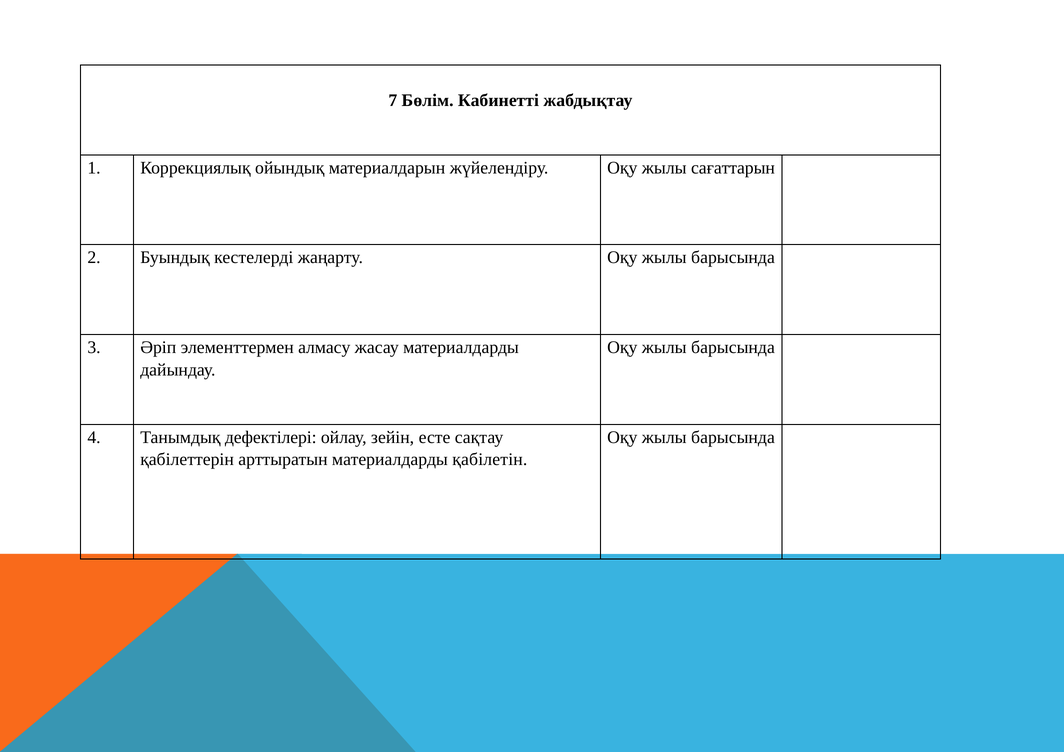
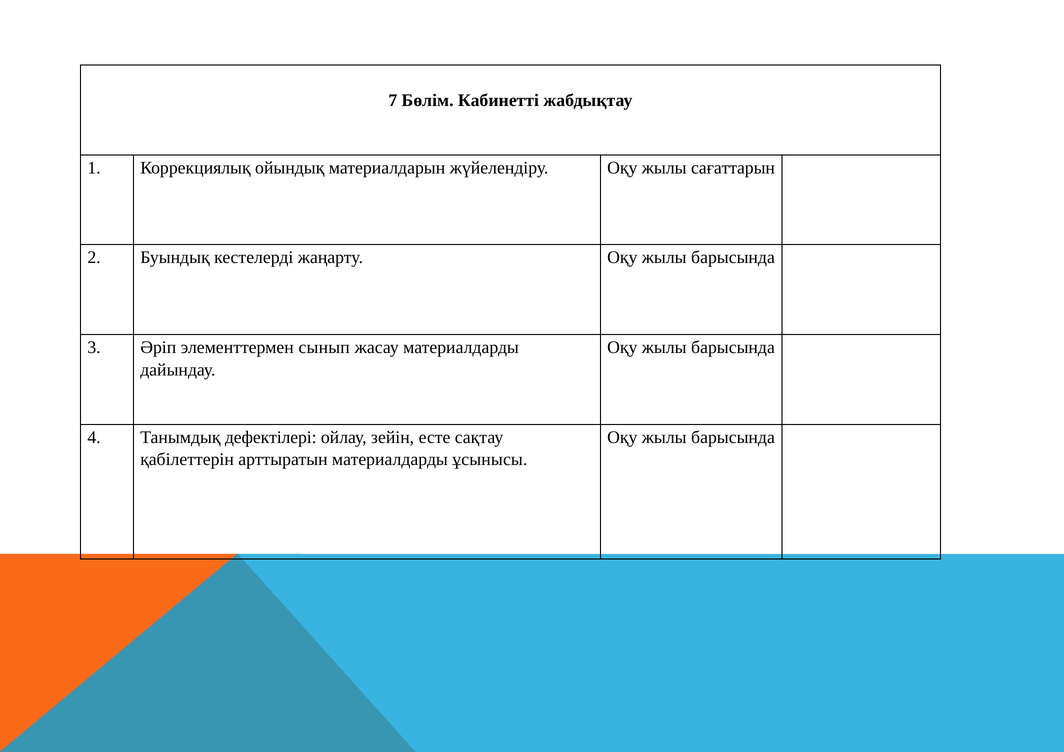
алмасу: алмасу -> сынып (324, 348)
қабілетін: қабілетін -> ұсынысы (490, 460)
